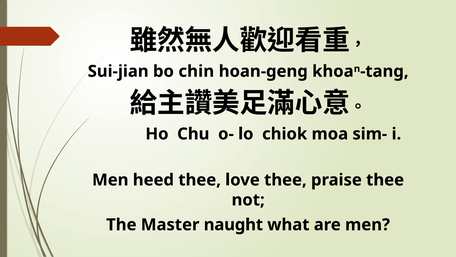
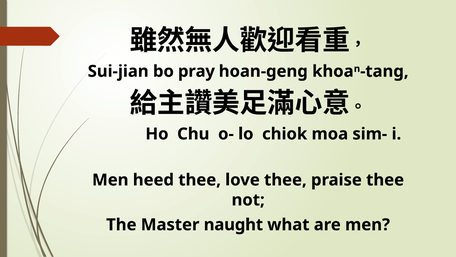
chin: chin -> pray (196, 71)
